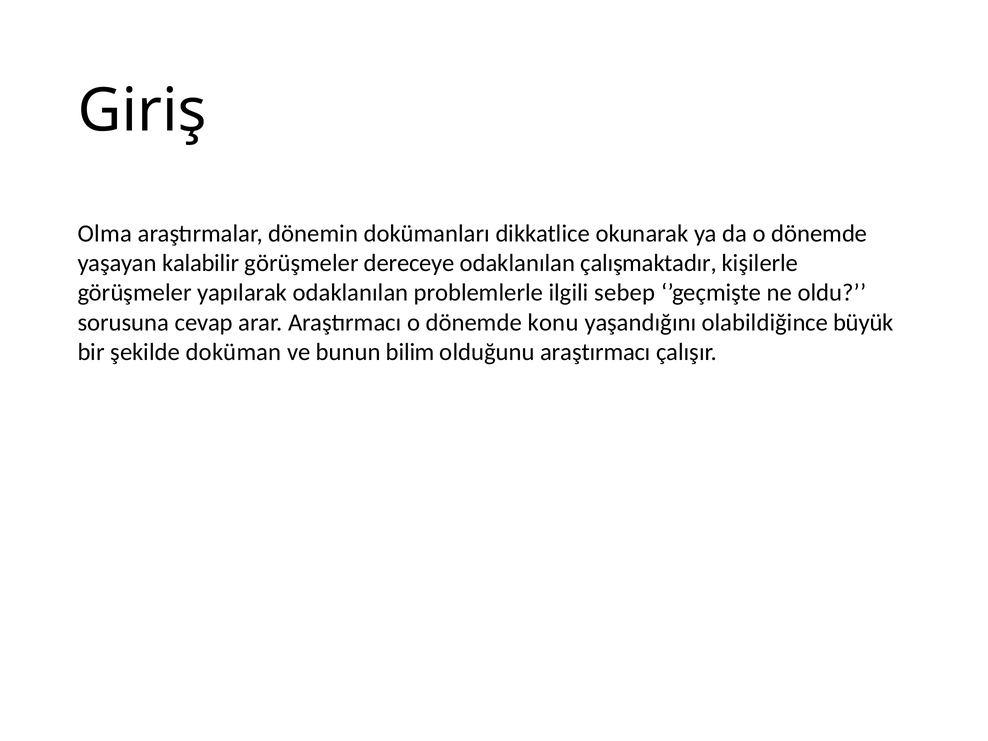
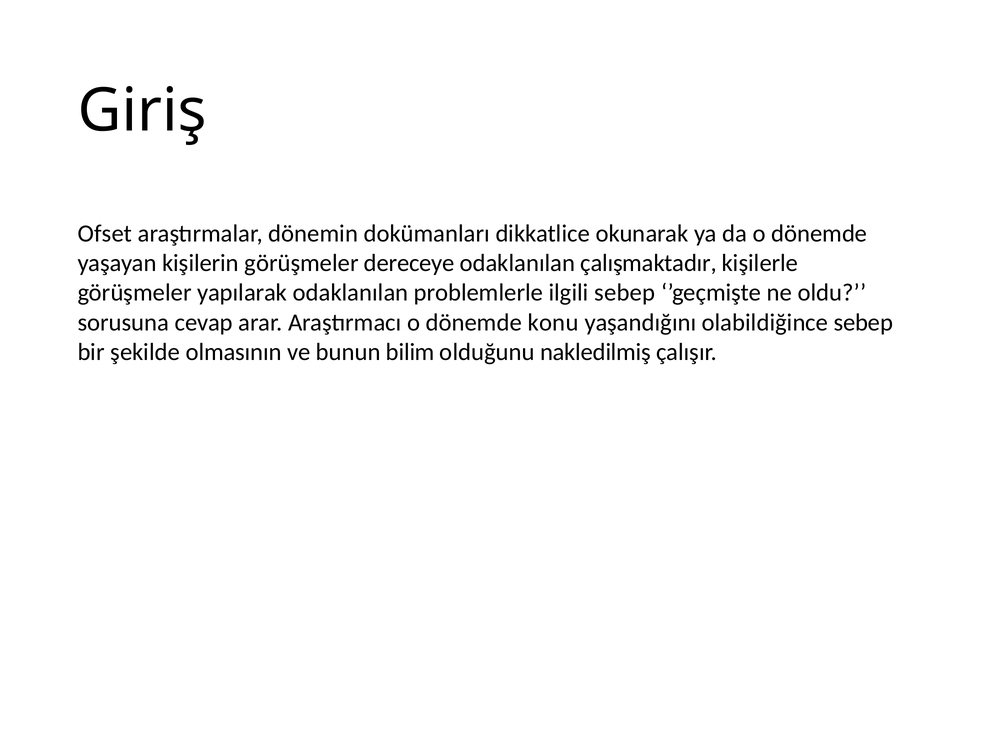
Olma: Olma -> Ofset (105, 234)
kalabilir: kalabilir -> kişilerin (201, 263)
olabildiğince büyük: büyük -> sebep (863, 322)
doküman: doküman -> olmasının (234, 352)
olduğunu araştırmacı: araştırmacı -> nakledilmiş (595, 352)
